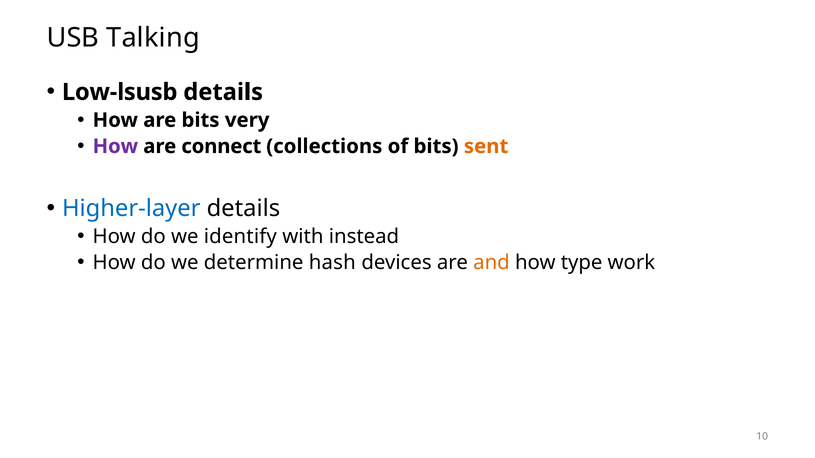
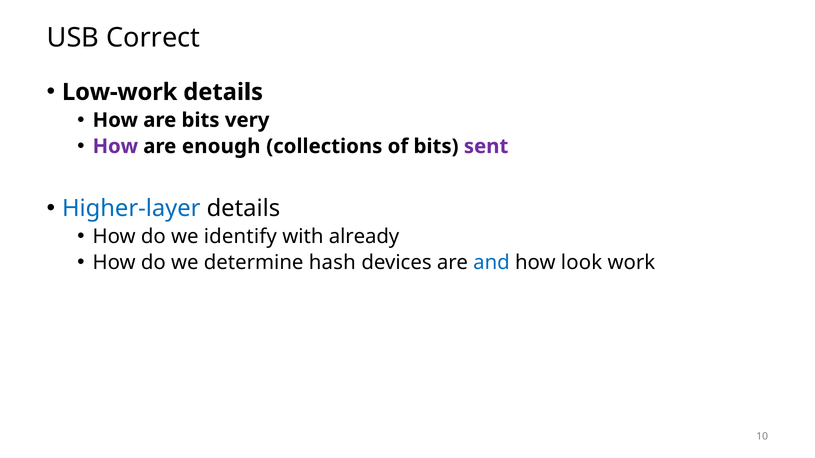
Talking: Talking -> Correct (153, 38)
Low-lsusb: Low-lsusb -> Low-work (120, 92)
connect: connect -> enough (221, 146)
sent colour: orange -> purple (486, 146)
instead: instead -> already (364, 237)
and colour: orange -> blue (491, 263)
type: type -> look (581, 263)
